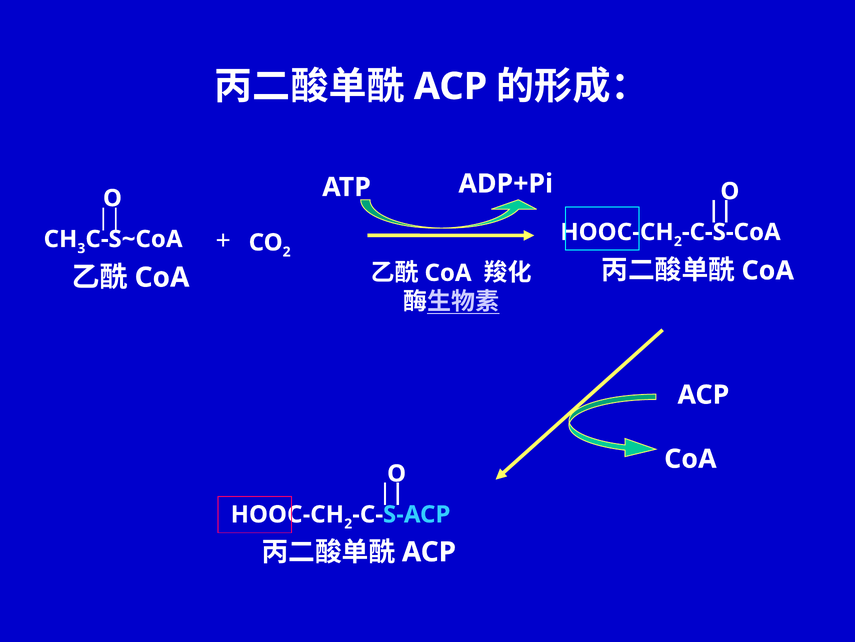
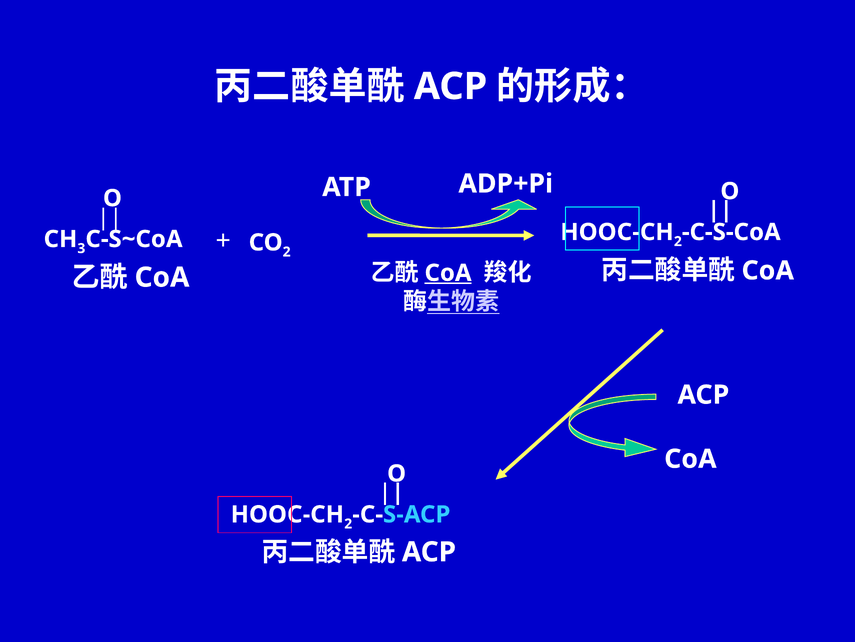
CoA underline: none -> present (448, 273)
